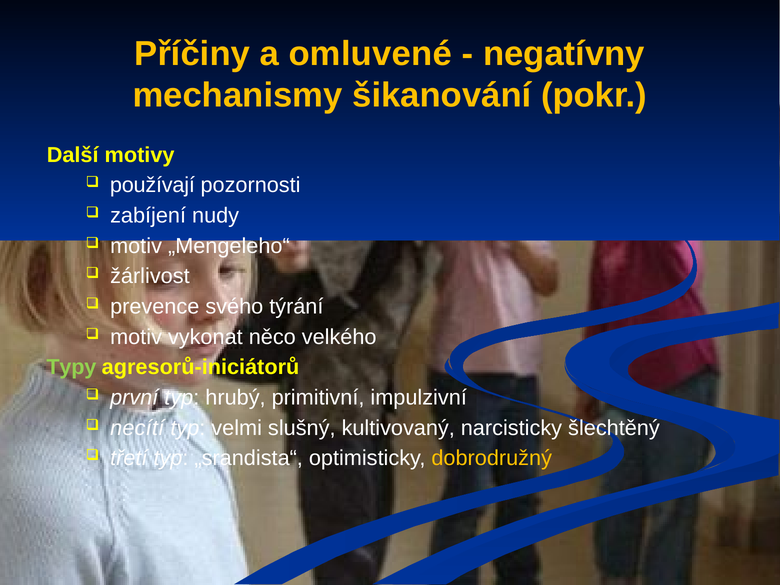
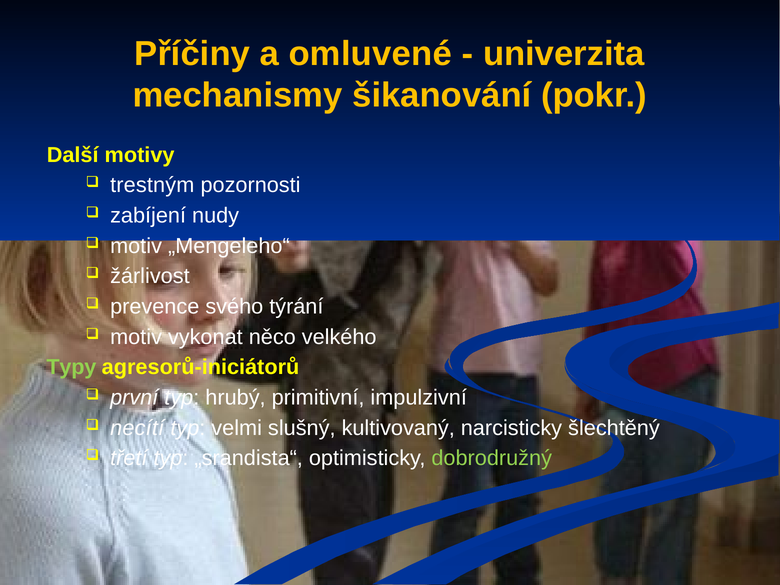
negatívny: negatívny -> univerzita (564, 54)
používají: používají -> trestným (152, 185)
dobrodružný colour: yellow -> light green (492, 458)
